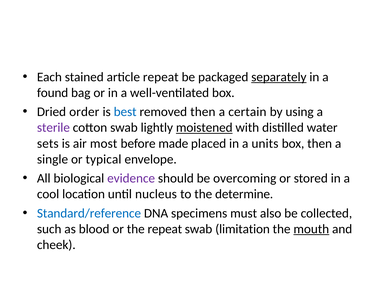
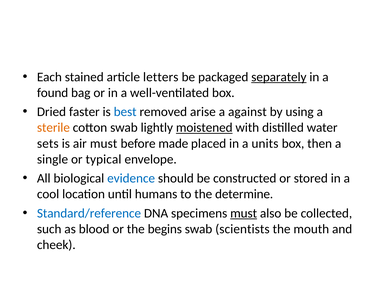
article repeat: repeat -> letters (161, 77)
order: order -> faster (84, 112)
removed then: then -> arise (203, 112)
certain: certain -> against (247, 112)
sterile colour: purple -> orange (53, 128)
air most: most -> must (104, 144)
evidence colour: purple -> blue (131, 179)
overcoming: overcoming -> constructed (245, 179)
nucleus: nucleus -> humans (156, 194)
must underline: none -> present (244, 213)
the repeat: repeat -> begins (165, 229)
limitation: limitation -> scientists (242, 229)
mouth underline: present -> none (311, 229)
